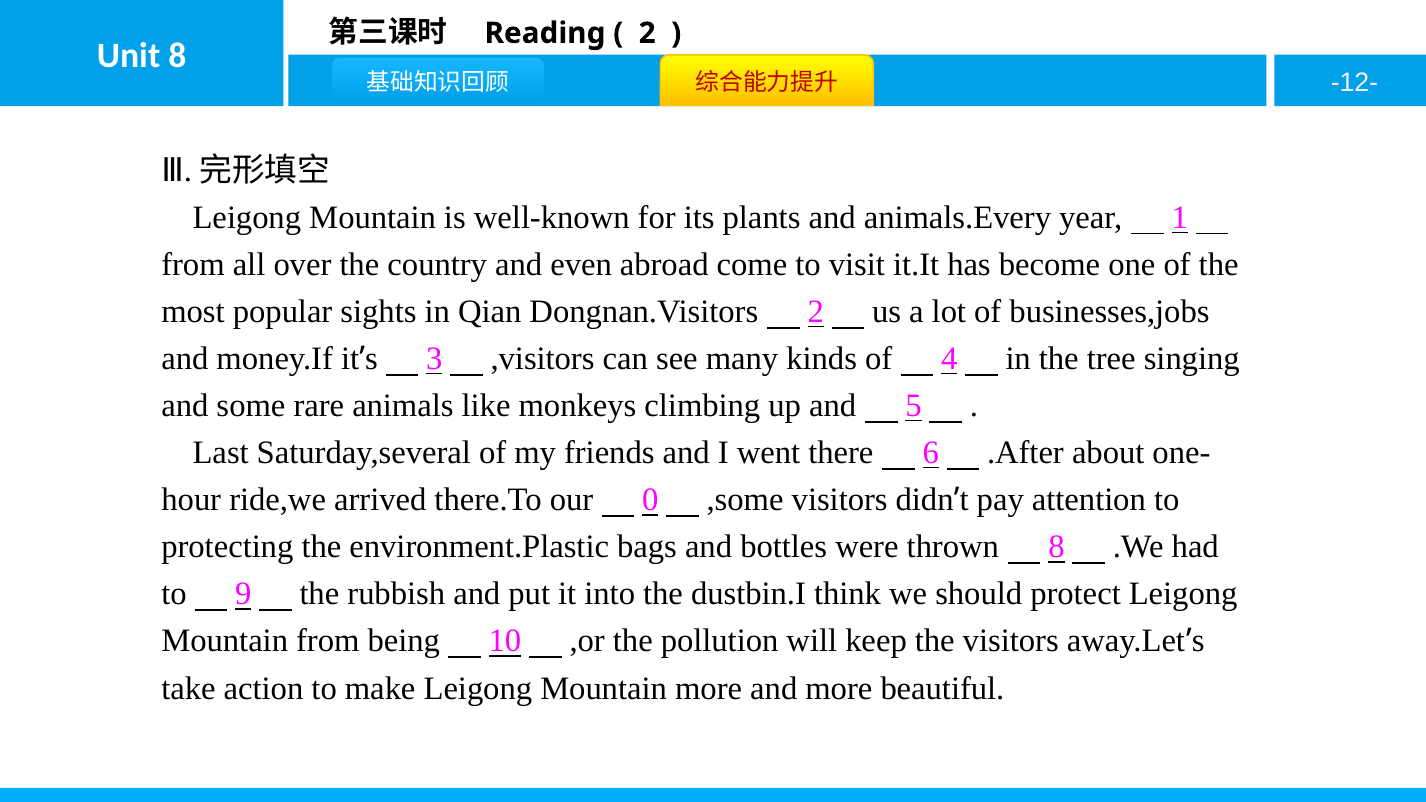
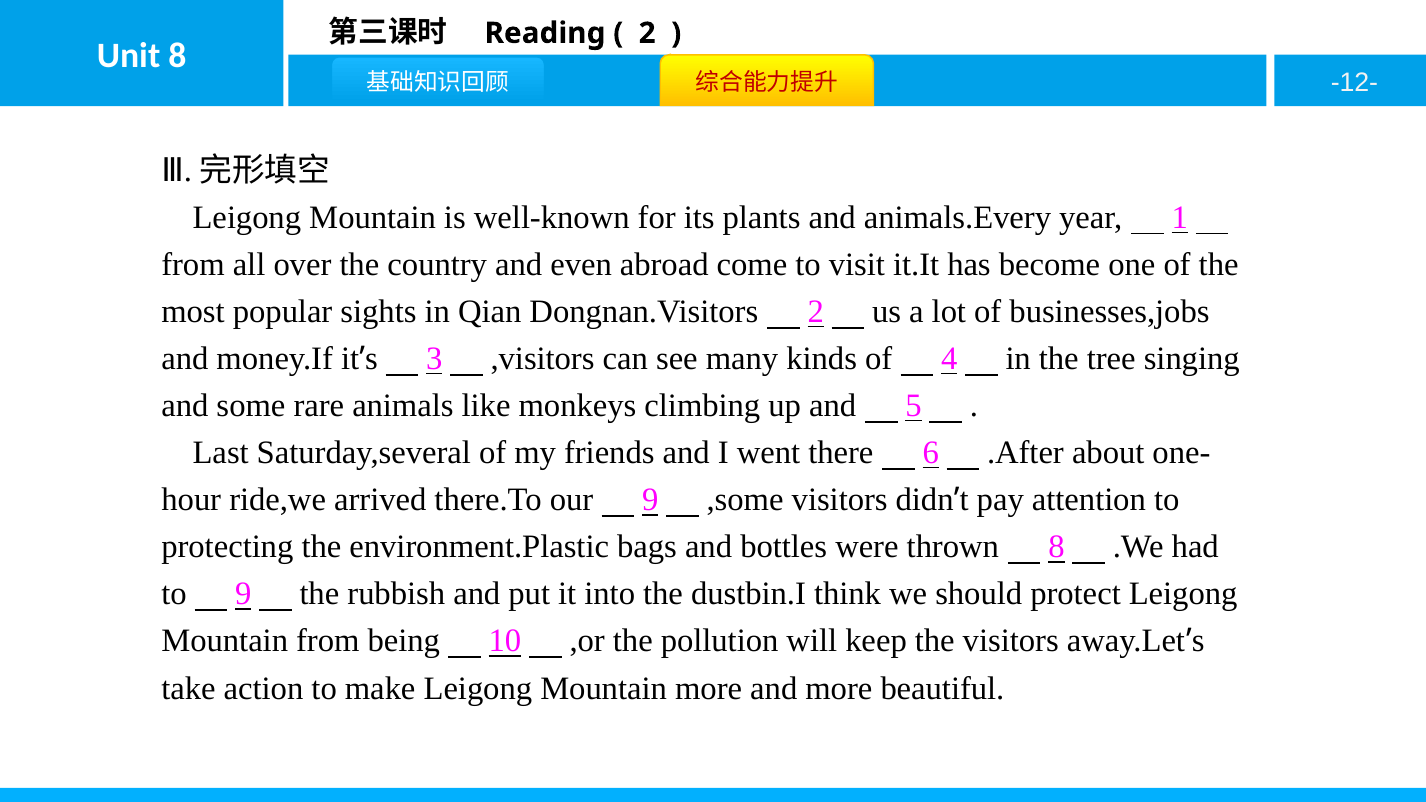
our 0: 0 -> 9 (650, 500)
